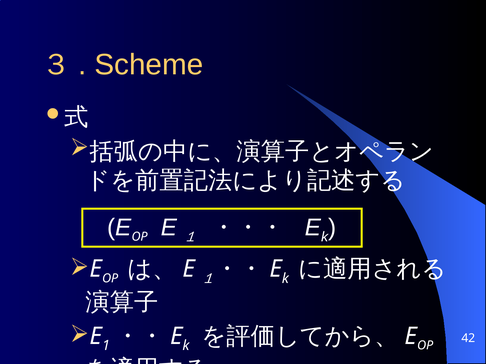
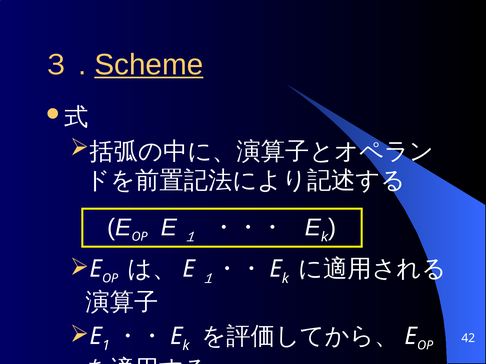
Scheme underline: none -> present (149, 65)
